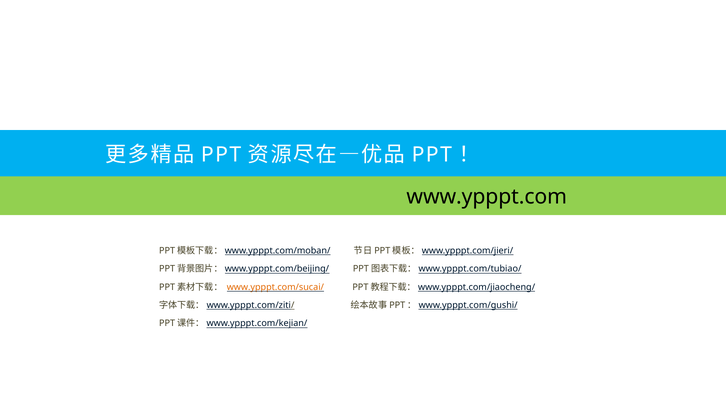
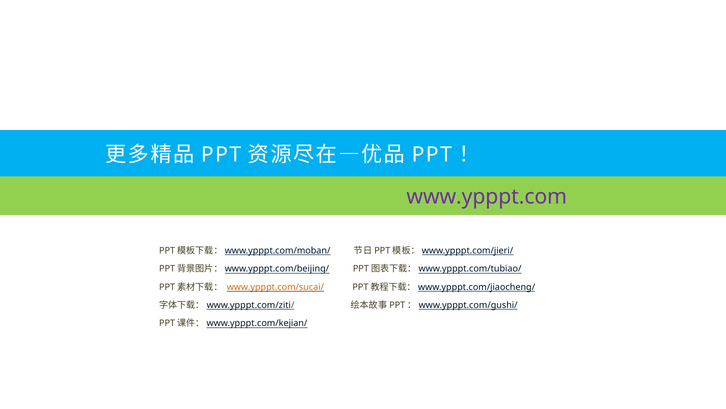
www.ypppt.com colour: black -> purple (487, 197)
